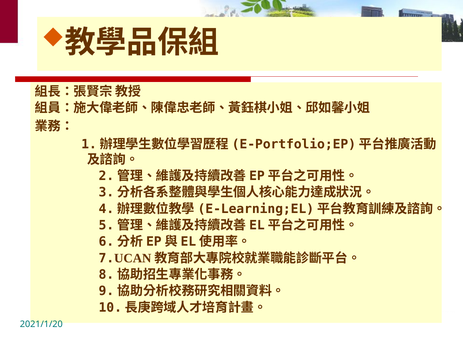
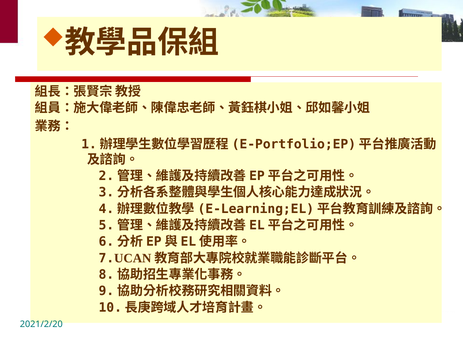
2021/1/20: 2021/1/20 -> 2021/2/20 (41, 325)
